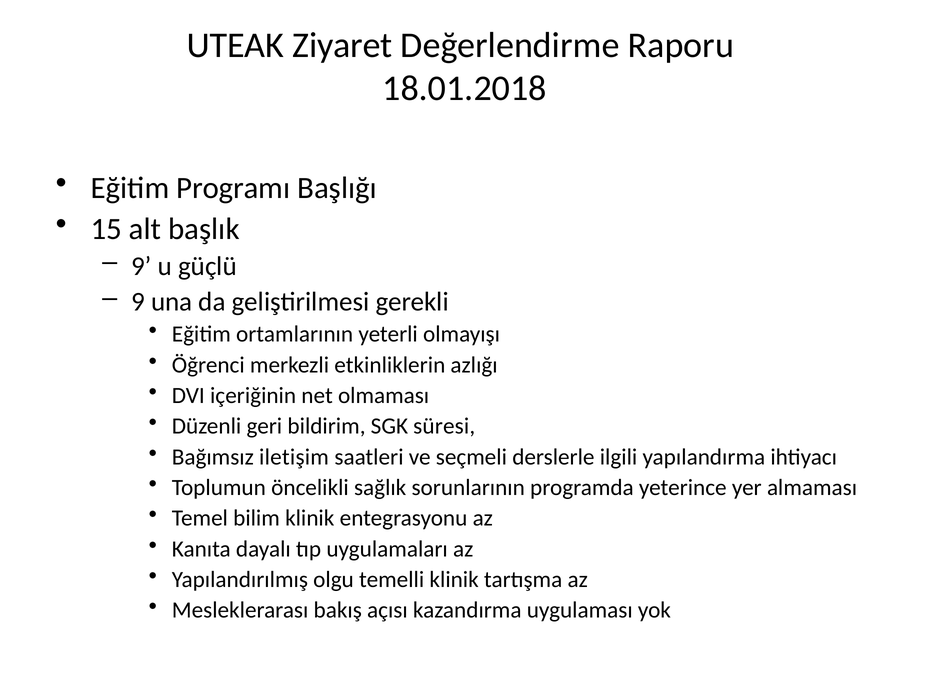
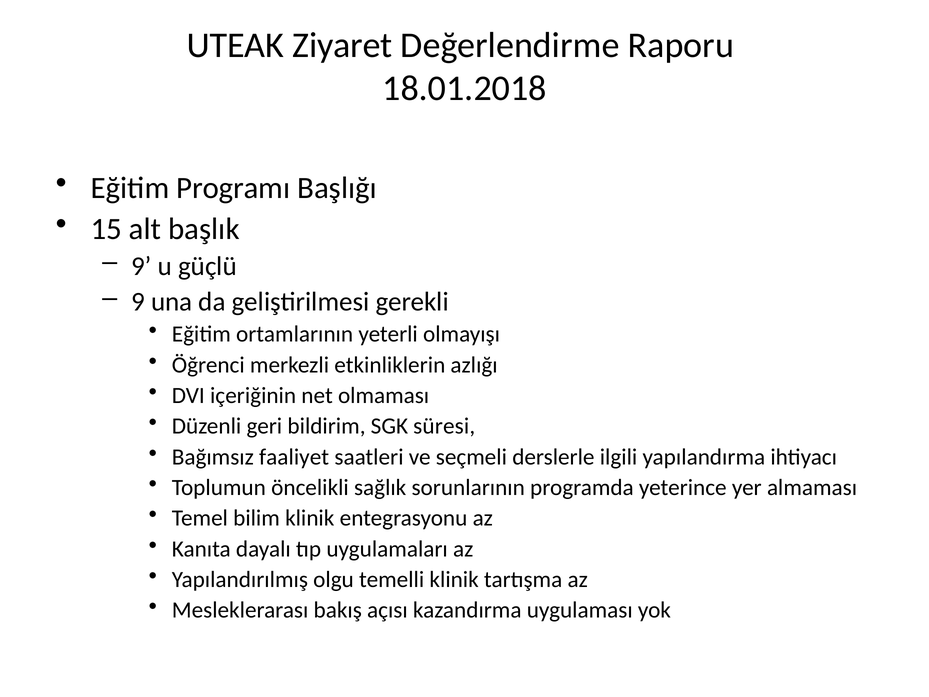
iletişim: iletişim -> faaliyet (294, 457)
